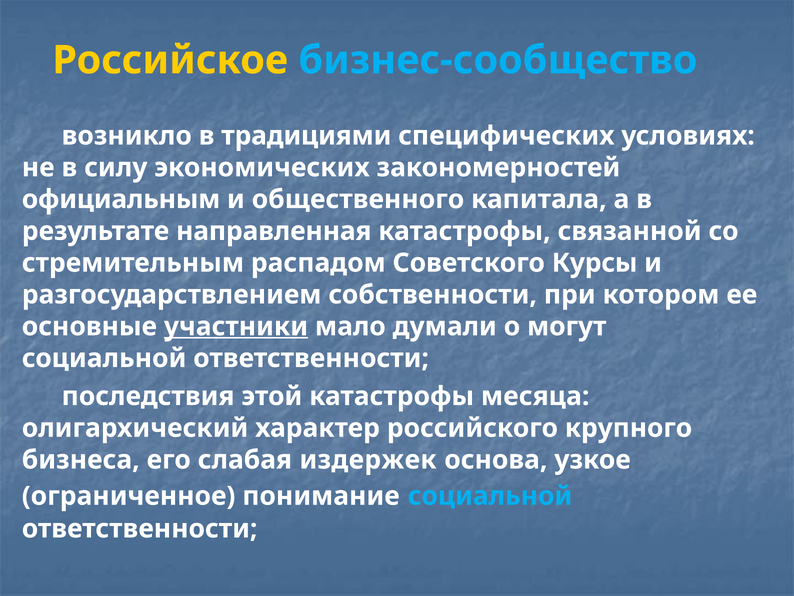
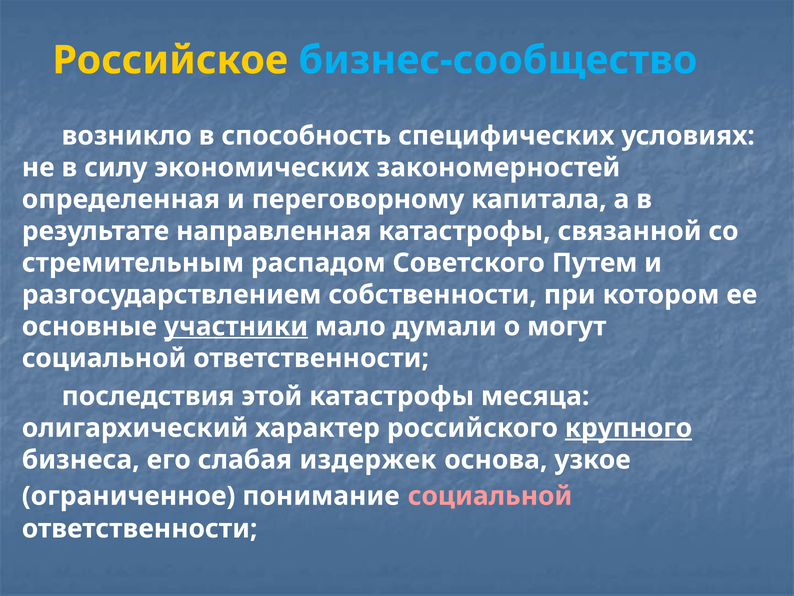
традициями: традициями -> способность (306, 136)
официальным: официальным -> определенная (121, 199)
общественного: общественного -> переговорному (358, 199)
Курсы: Курсы -> Путем (595, 263)
крупного underline: none -> present (628, 428)
социальной colour: light blue -> pink (490, 496)
